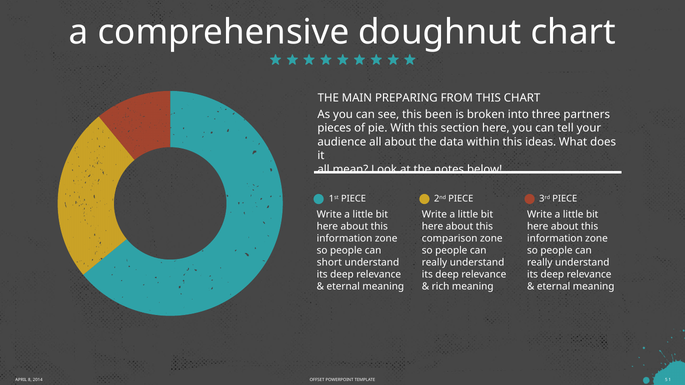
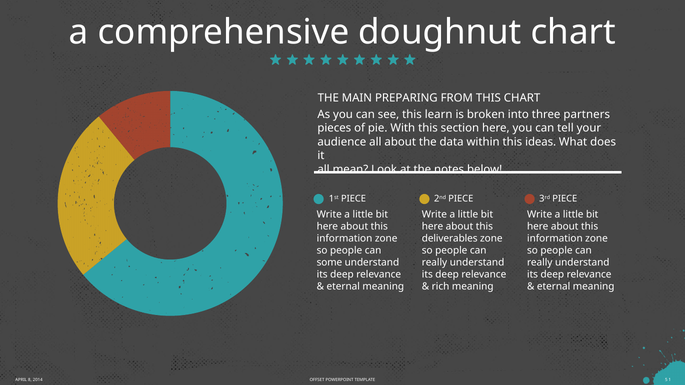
been: been -> learn (439, 115)
comparison: comparison -> deliverables (450, 239)
short: short -> some (329, 263)
